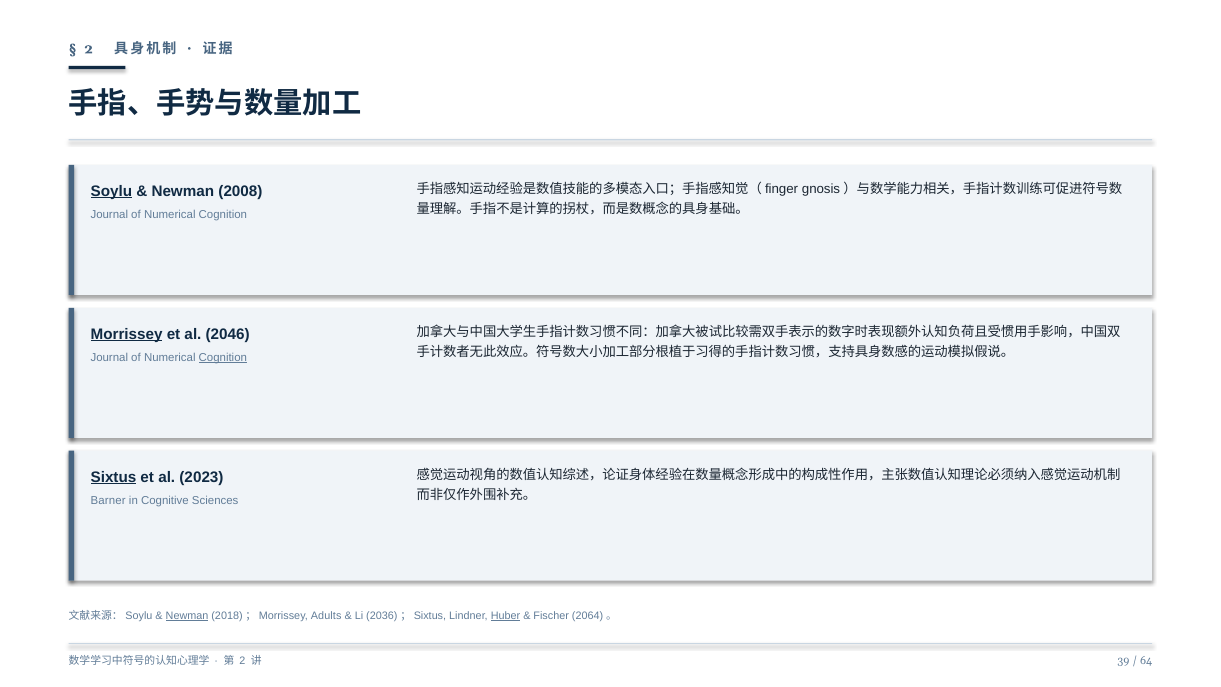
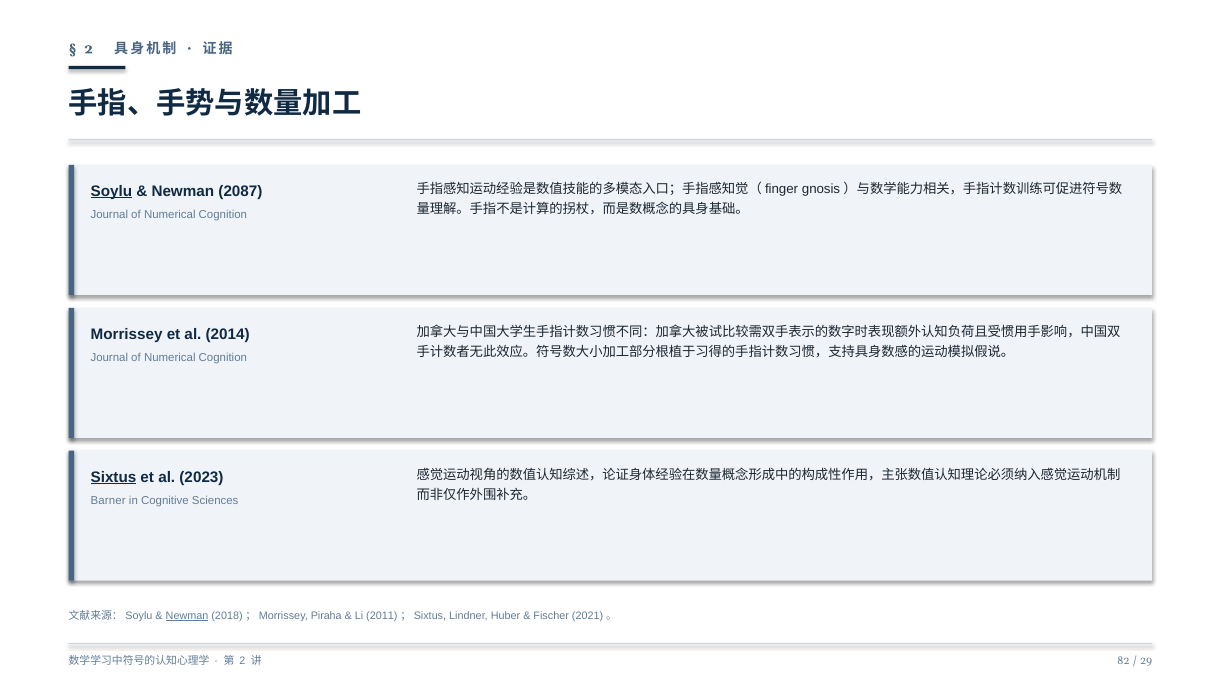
2008: 2008 -> 2087 (240, 191)
Morrissey underline: present -> none (127, 334)
2046: 2046 -> 2014 (228, 334)
Cognition underline: present -> none (223, 357)
Adults: Adults -> Piraha (326, 615)
2036: 2036 -> 2011 (382, 615)
Huber underline: present -> none (505, 615)
2064: 2064 -> 2021 (588, 615)
39: 39 -> 82 (1123, 661)
64: 64 -> 29 (1146, 661)
